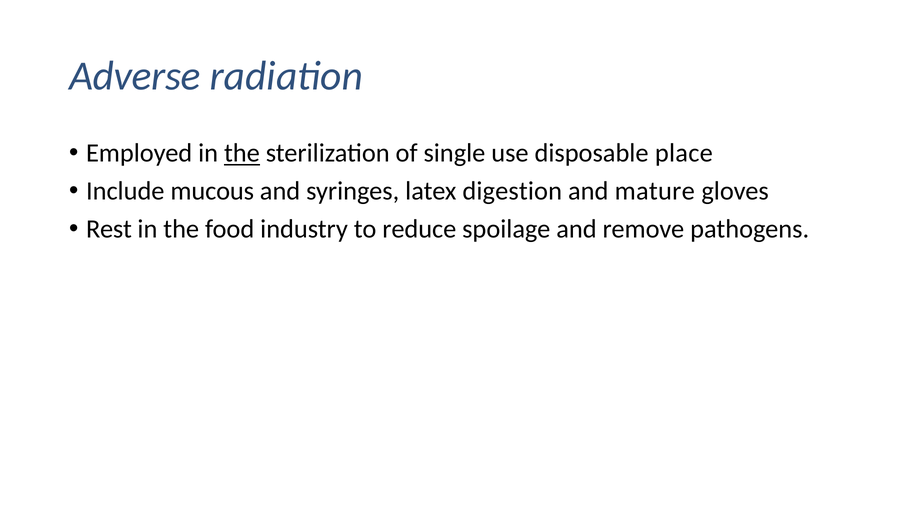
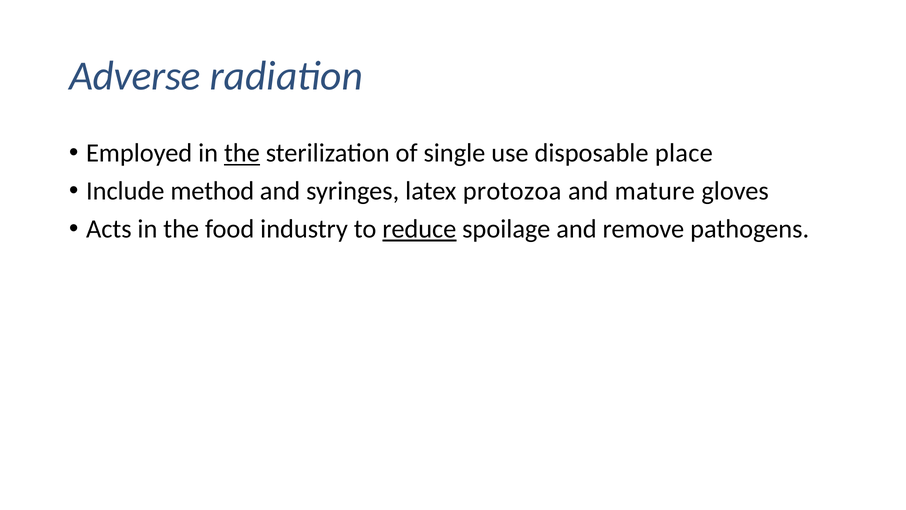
mucous: mucous -> method (212, 191)
digestion: digestion -> protozoa (512, 191)
Rest: Rest -> Acts (109, 229)
reduce underline: none -> present (419, 229)
